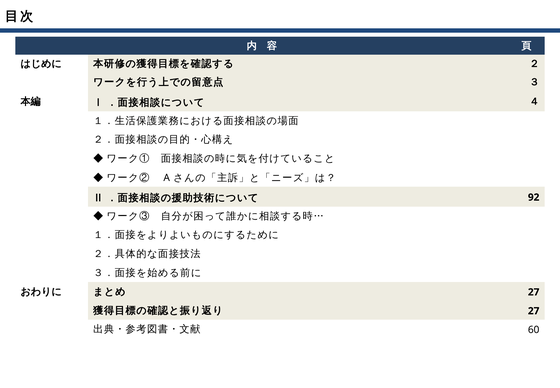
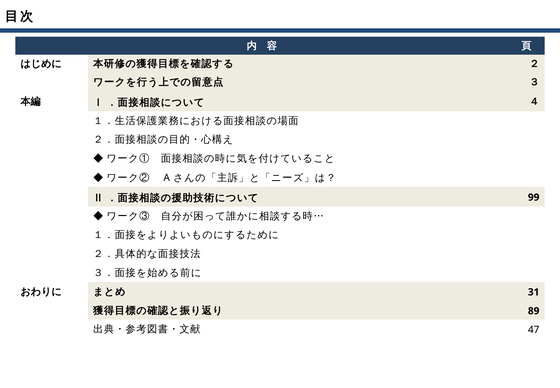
92: 92 -> 99 (534, 197)
27: 27 -> 31 (534, 292)
27: 27 -> 89 (534, 311)
60: 60 -> 47 (534, 330)
